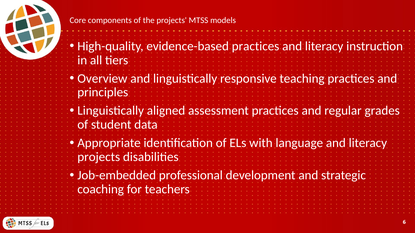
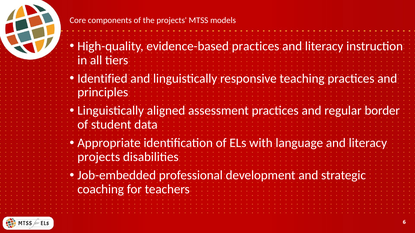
Overview: Overview -> Identified (102, 79)
grades: grades -> border (382, 111)
